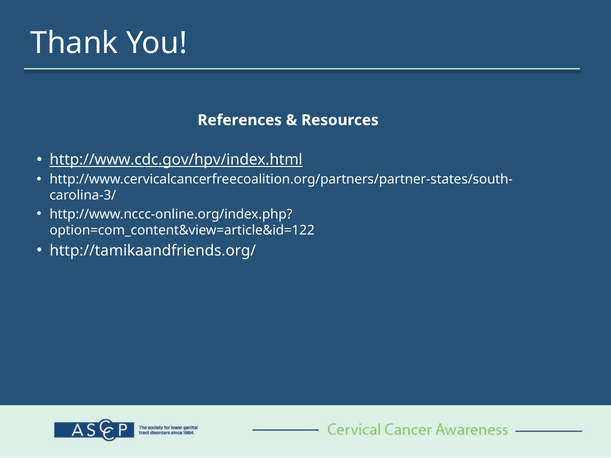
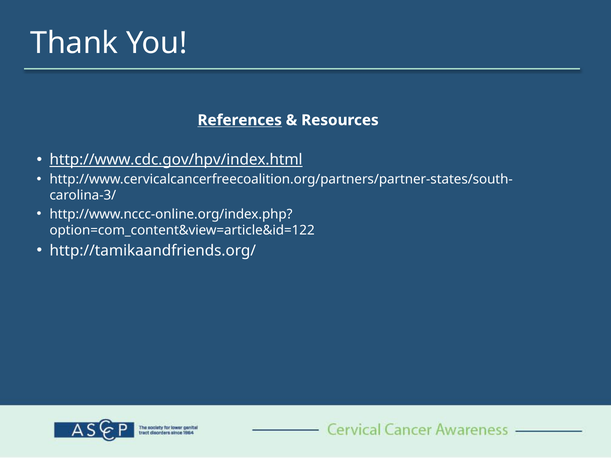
References underline: none -> present (240, 120)
